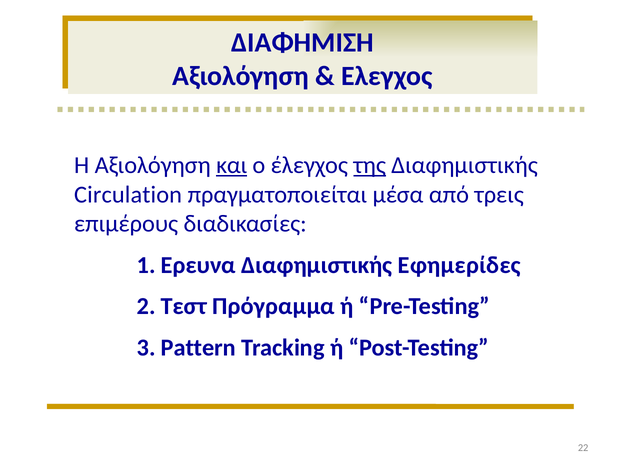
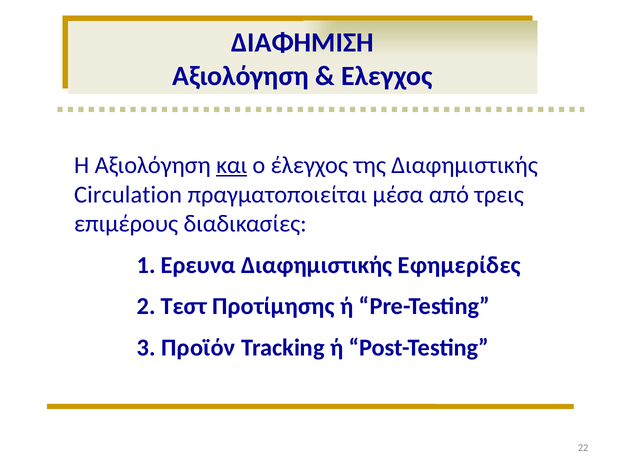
της underline: present -> none (370, 166)
Πρόγραμμα: Πρόγραμμα -> Προτίμησης (274, 307)
Pattern: Pattern -> Προϊόν (198, 348)
